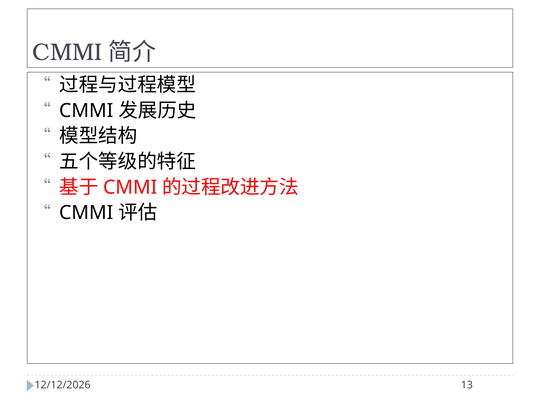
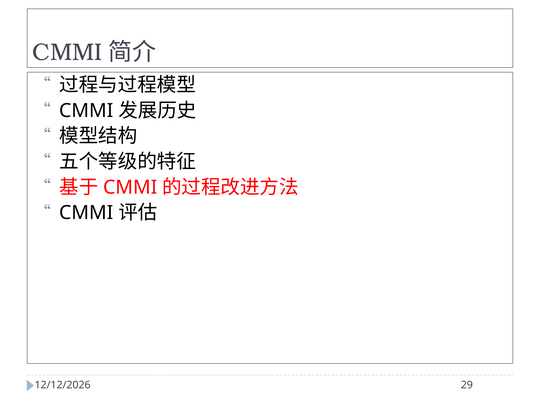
13: 13 -> 29 (467, 385)
